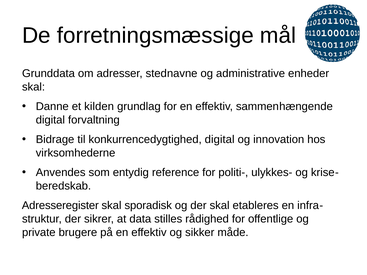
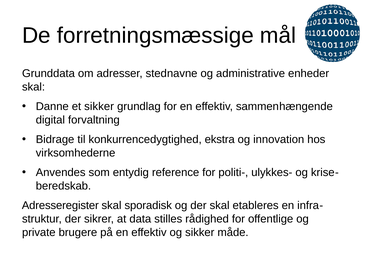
et kilden: kilden -> sikker (99, 107)
konkurrencedygtighed digital: digital -> ekstra (220, 140)
